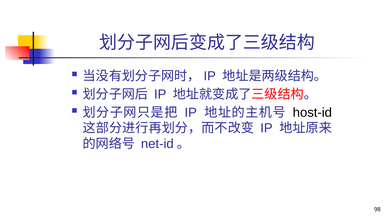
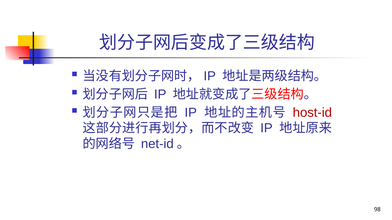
host-id colour: black -> red (312, 113)
